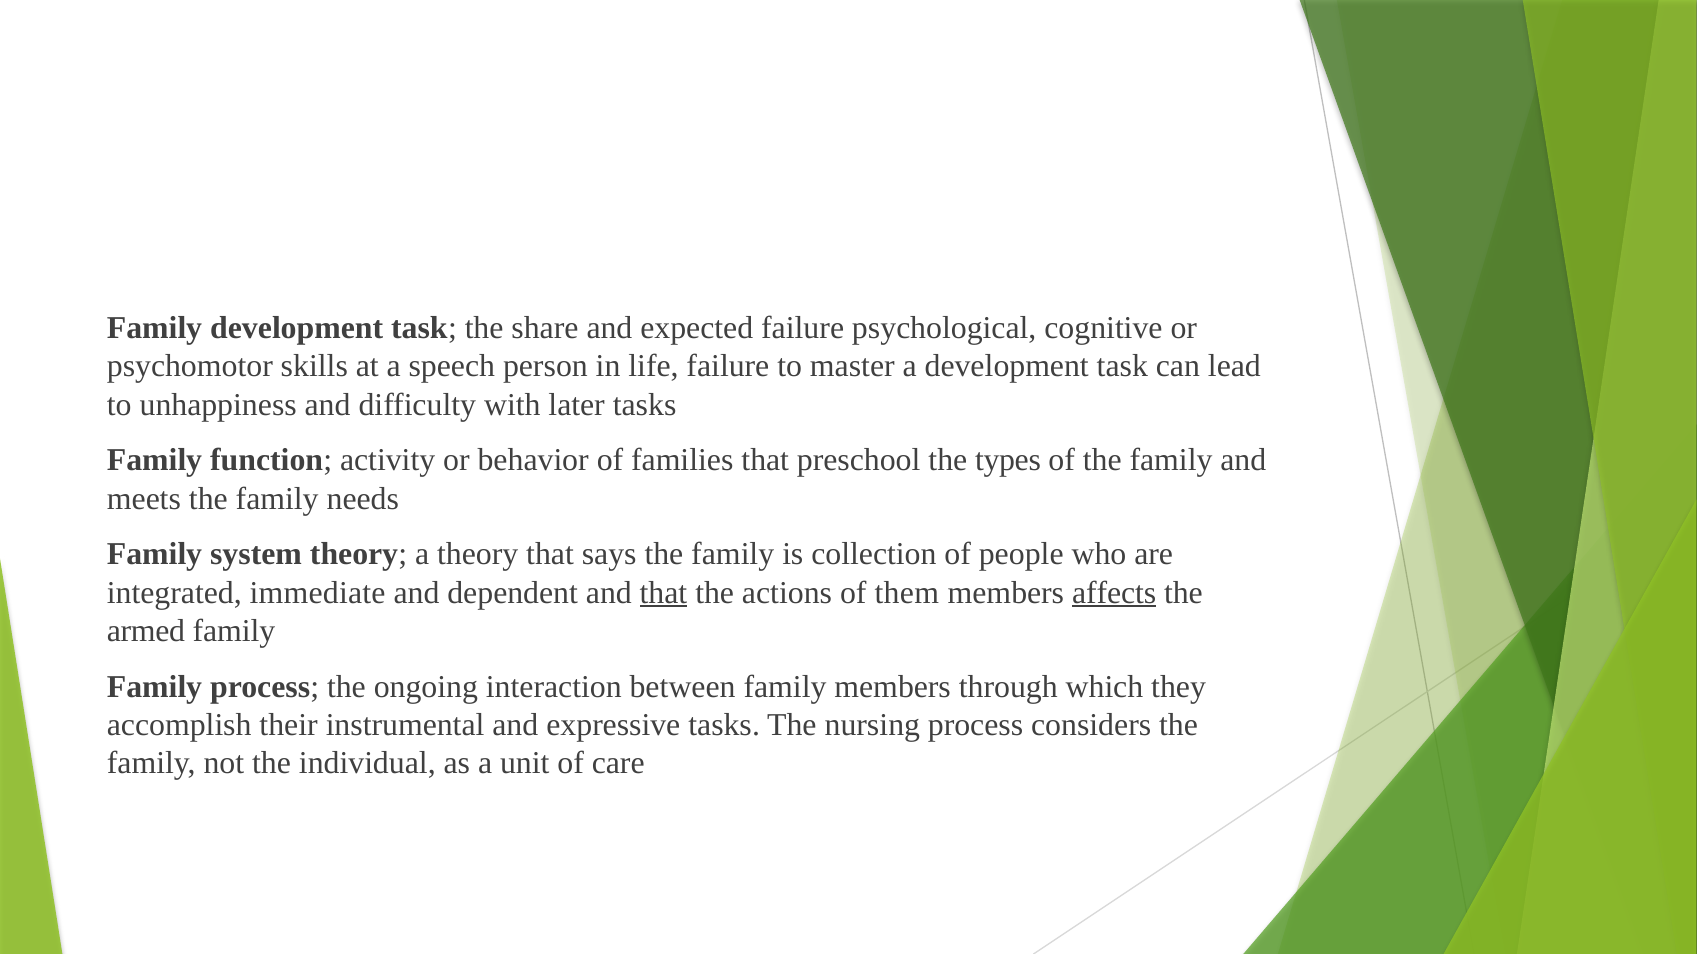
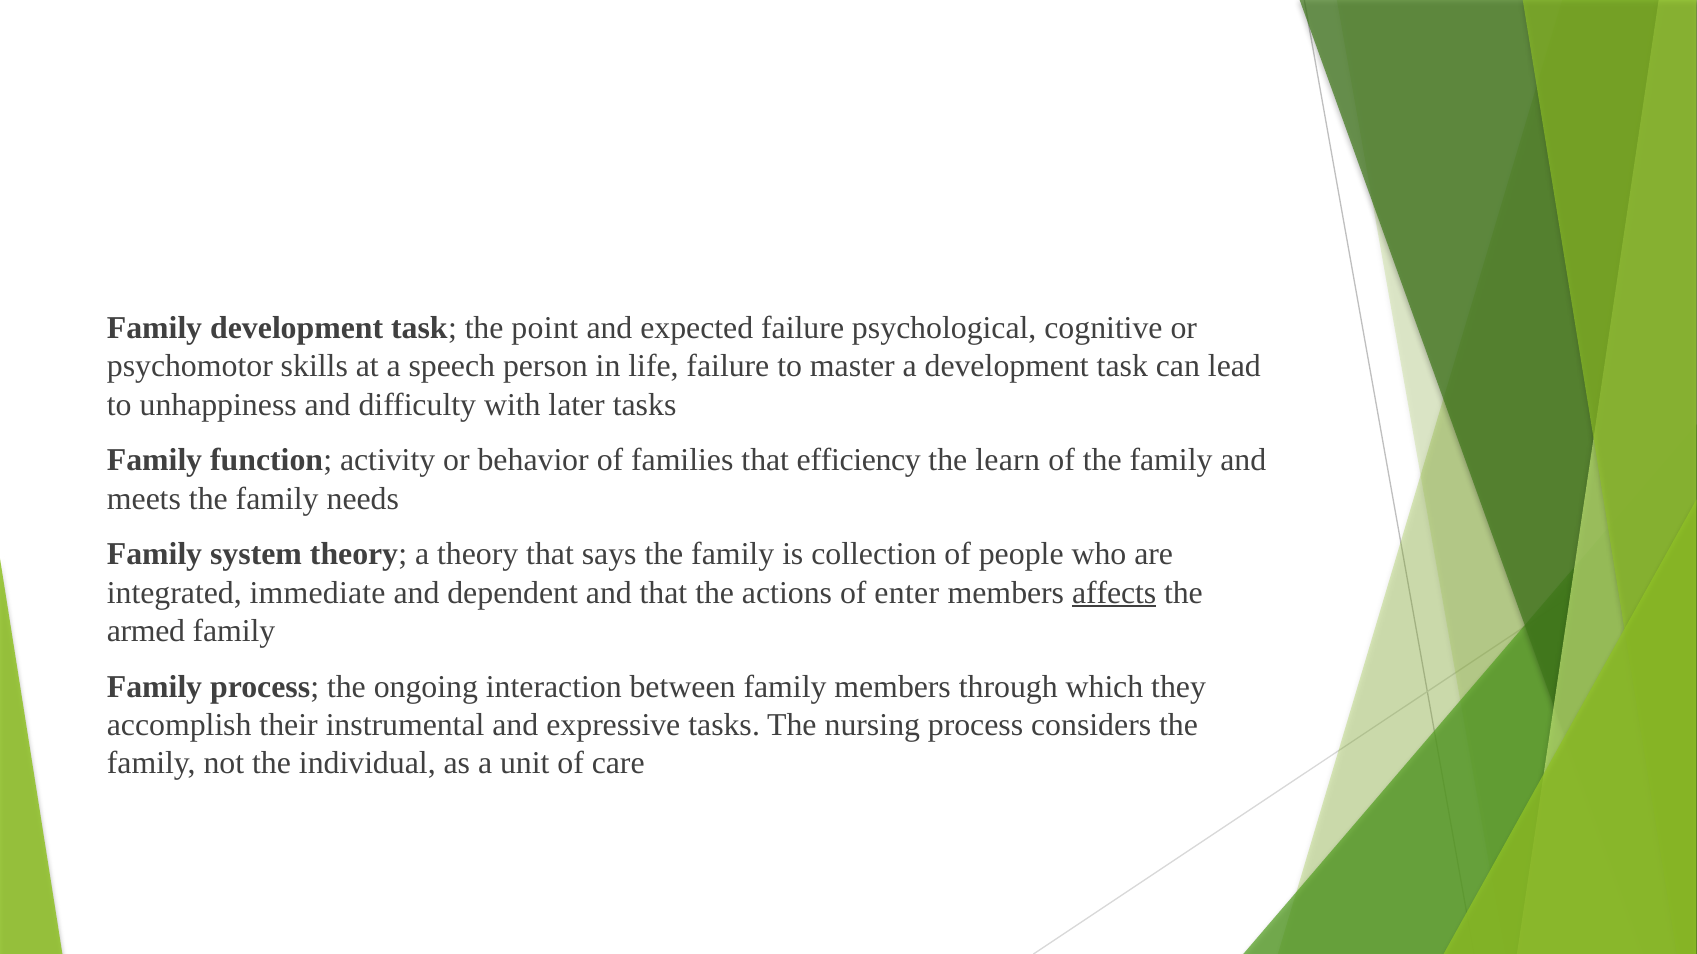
share: share -> point (545, 328)
preschool: preschool -> efficiency (859, 461)
types: types -> learn (1008, 461)
that underline: present -> none (663, 593)
them: them -> enter (907, 593)
